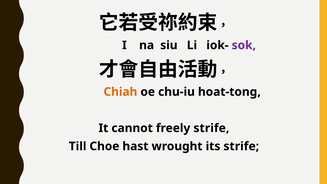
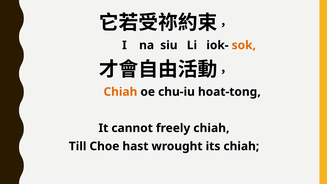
sok colour: purple -> orange (244, 45)
freely strife: strife -> chiah (211, 128)
its strife: strife -> chiah (241, 146)
